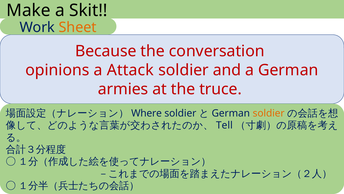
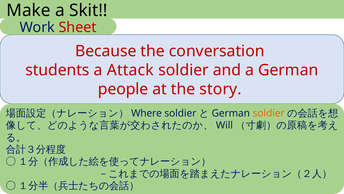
Sheet colour: orange -> red (78, 27)
opinions: opinions -> students (57, 70)
armies: armies -> people (123, 89)
truce: truce -> story (220, 89)
Tell: Tell -> Will (224, 125)
